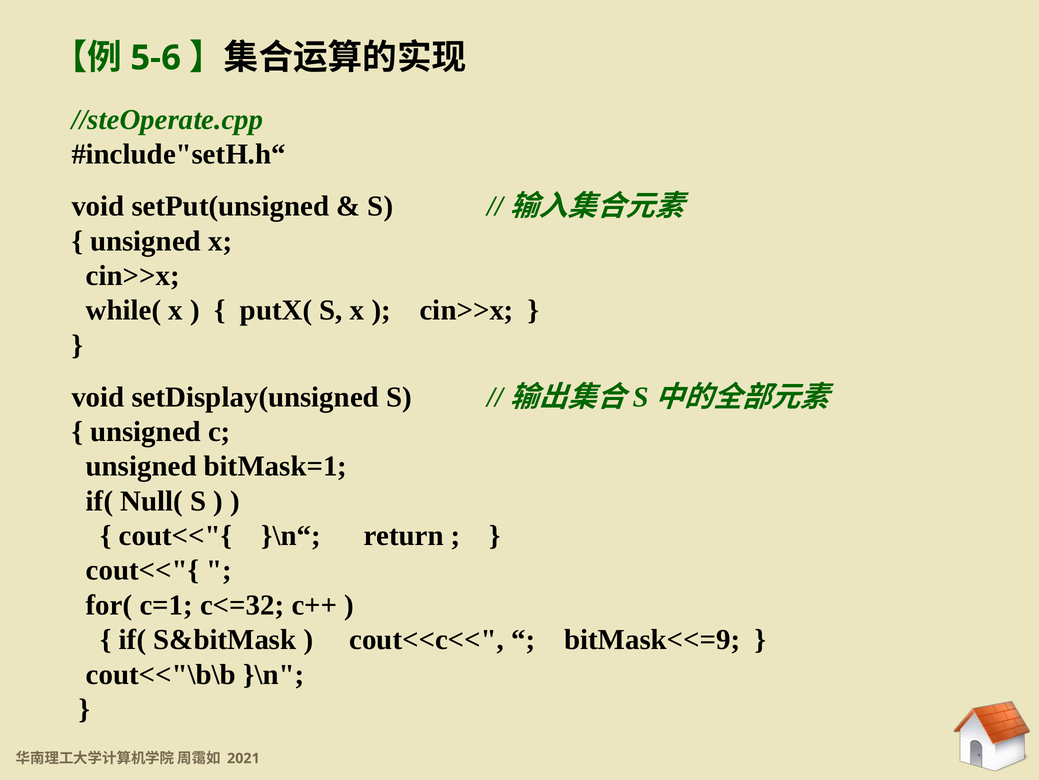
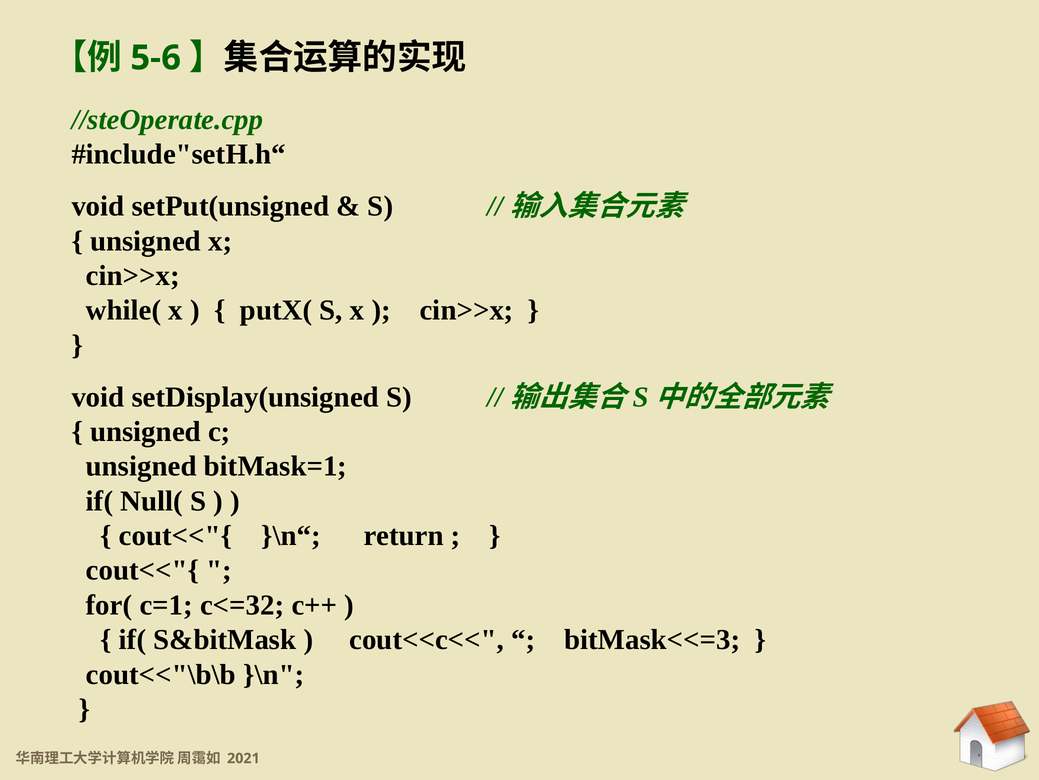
bitMask<<=9: bitMask<<=9 -> bitMask<<=3 (652, 639)
